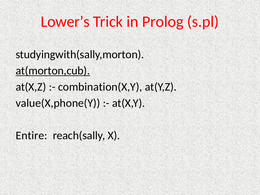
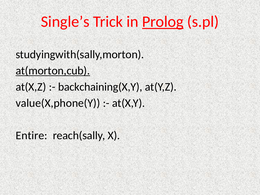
Lower’s: Lower’s -> Single’s (65, 22)
Prolog underline: none -> present (163, 22)
combination(X,Y: combination(X,Y -> backchaining(X,Y (100, 87)
